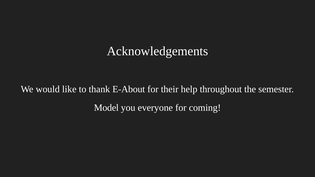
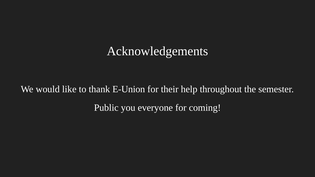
E-About: E-About -> E-Union (129, 89)
Model: Model -> Public (106, 108)
